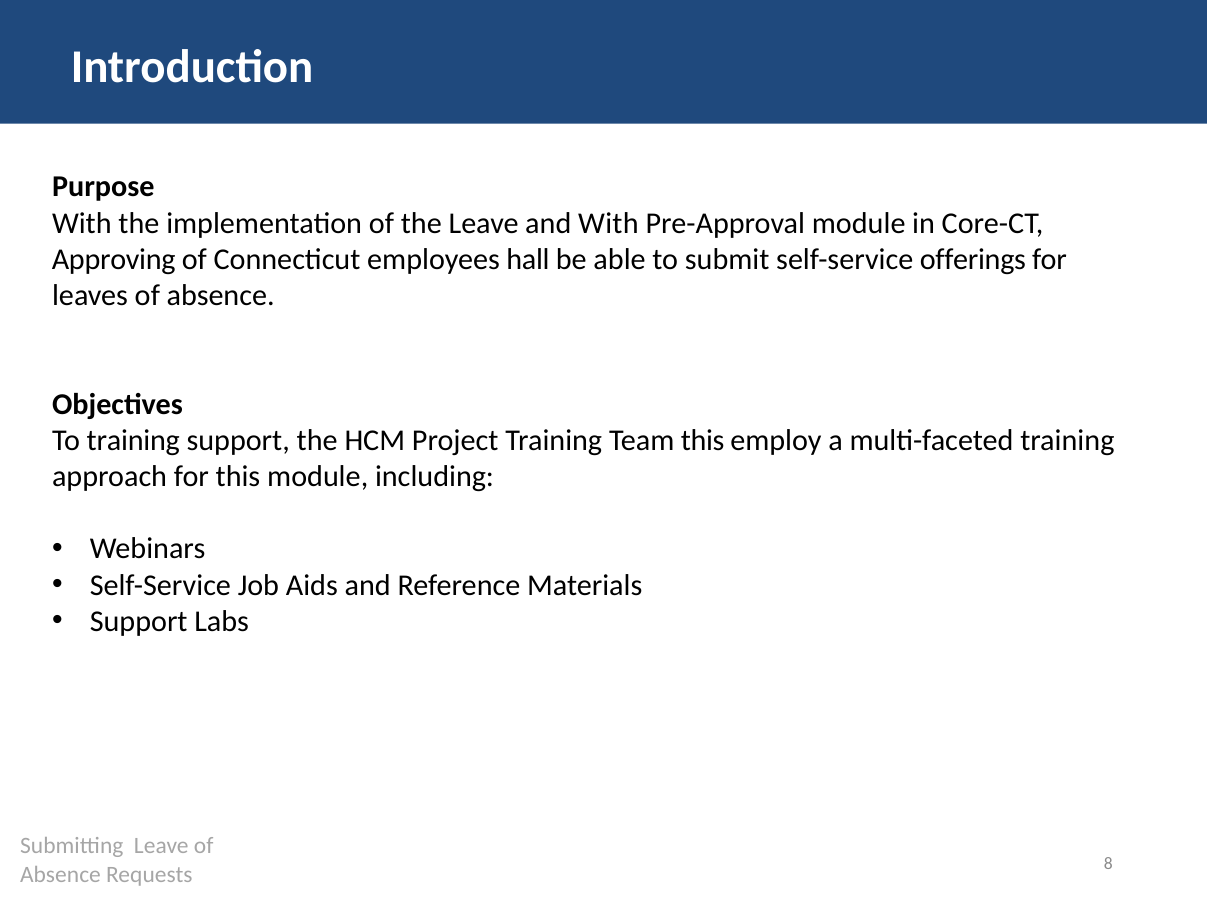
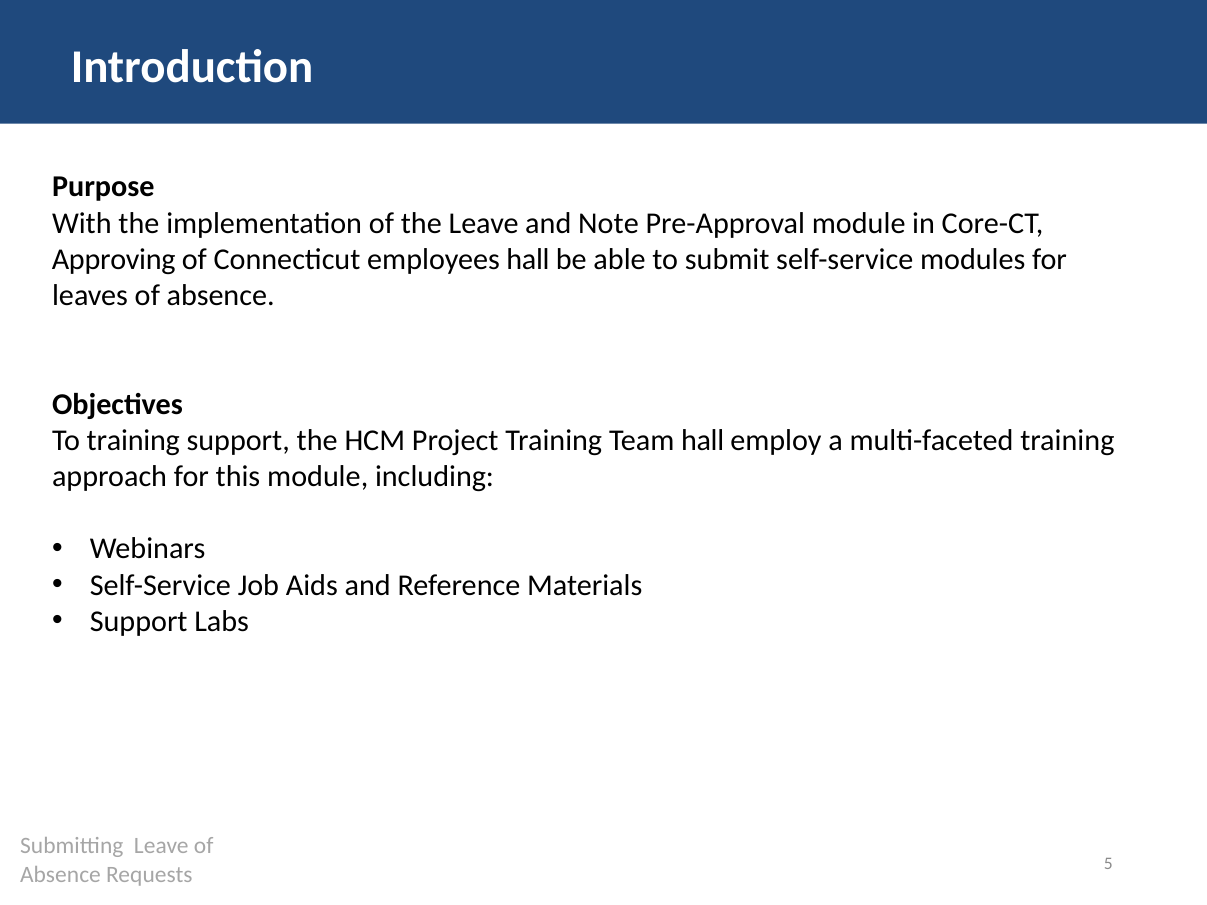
and With: With -> Note (609, 223)
offerings: offerings -> modules (973, 259)
Team this: this -> hall (703, 441)
8: 8 -> 5 (1108, 864)
